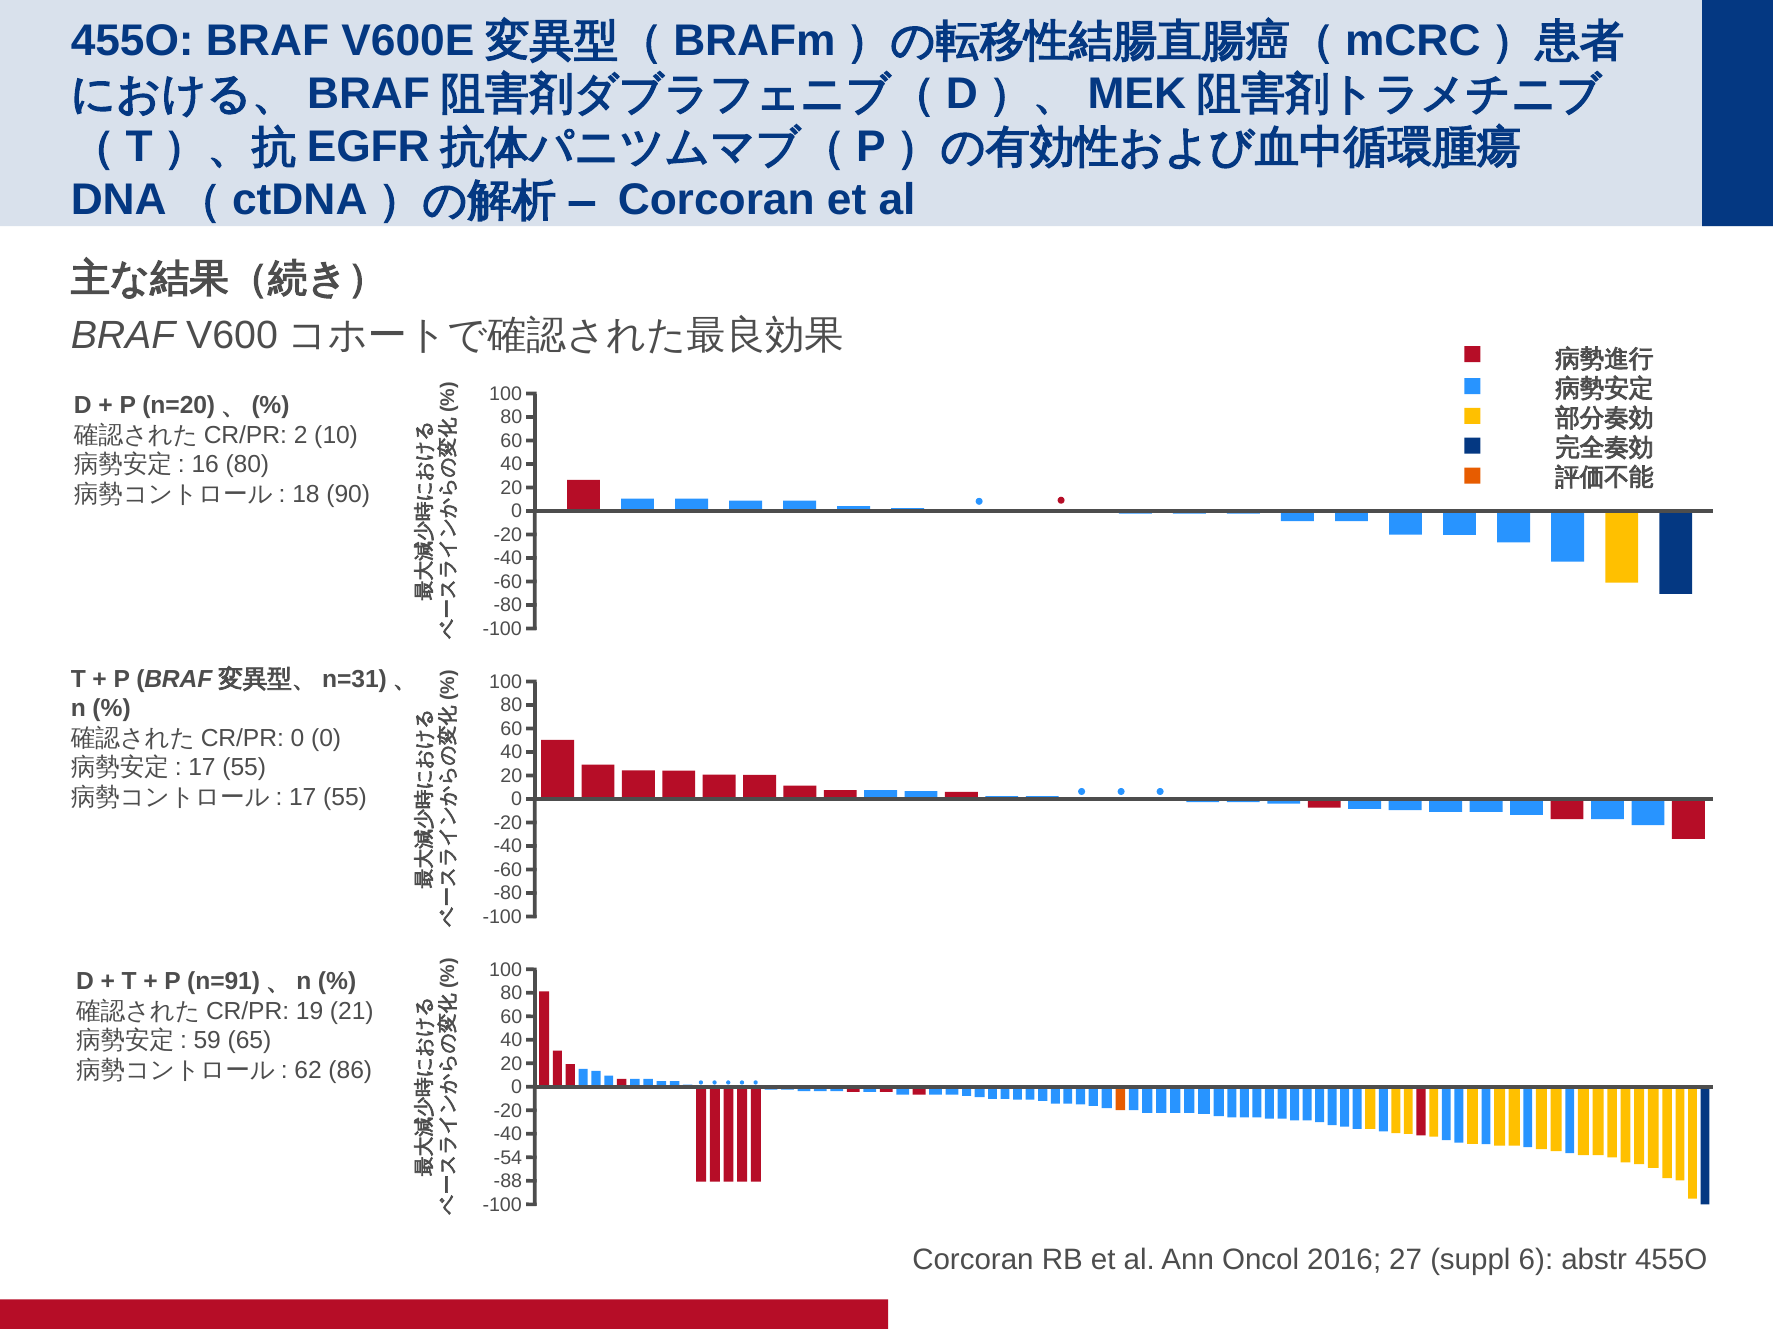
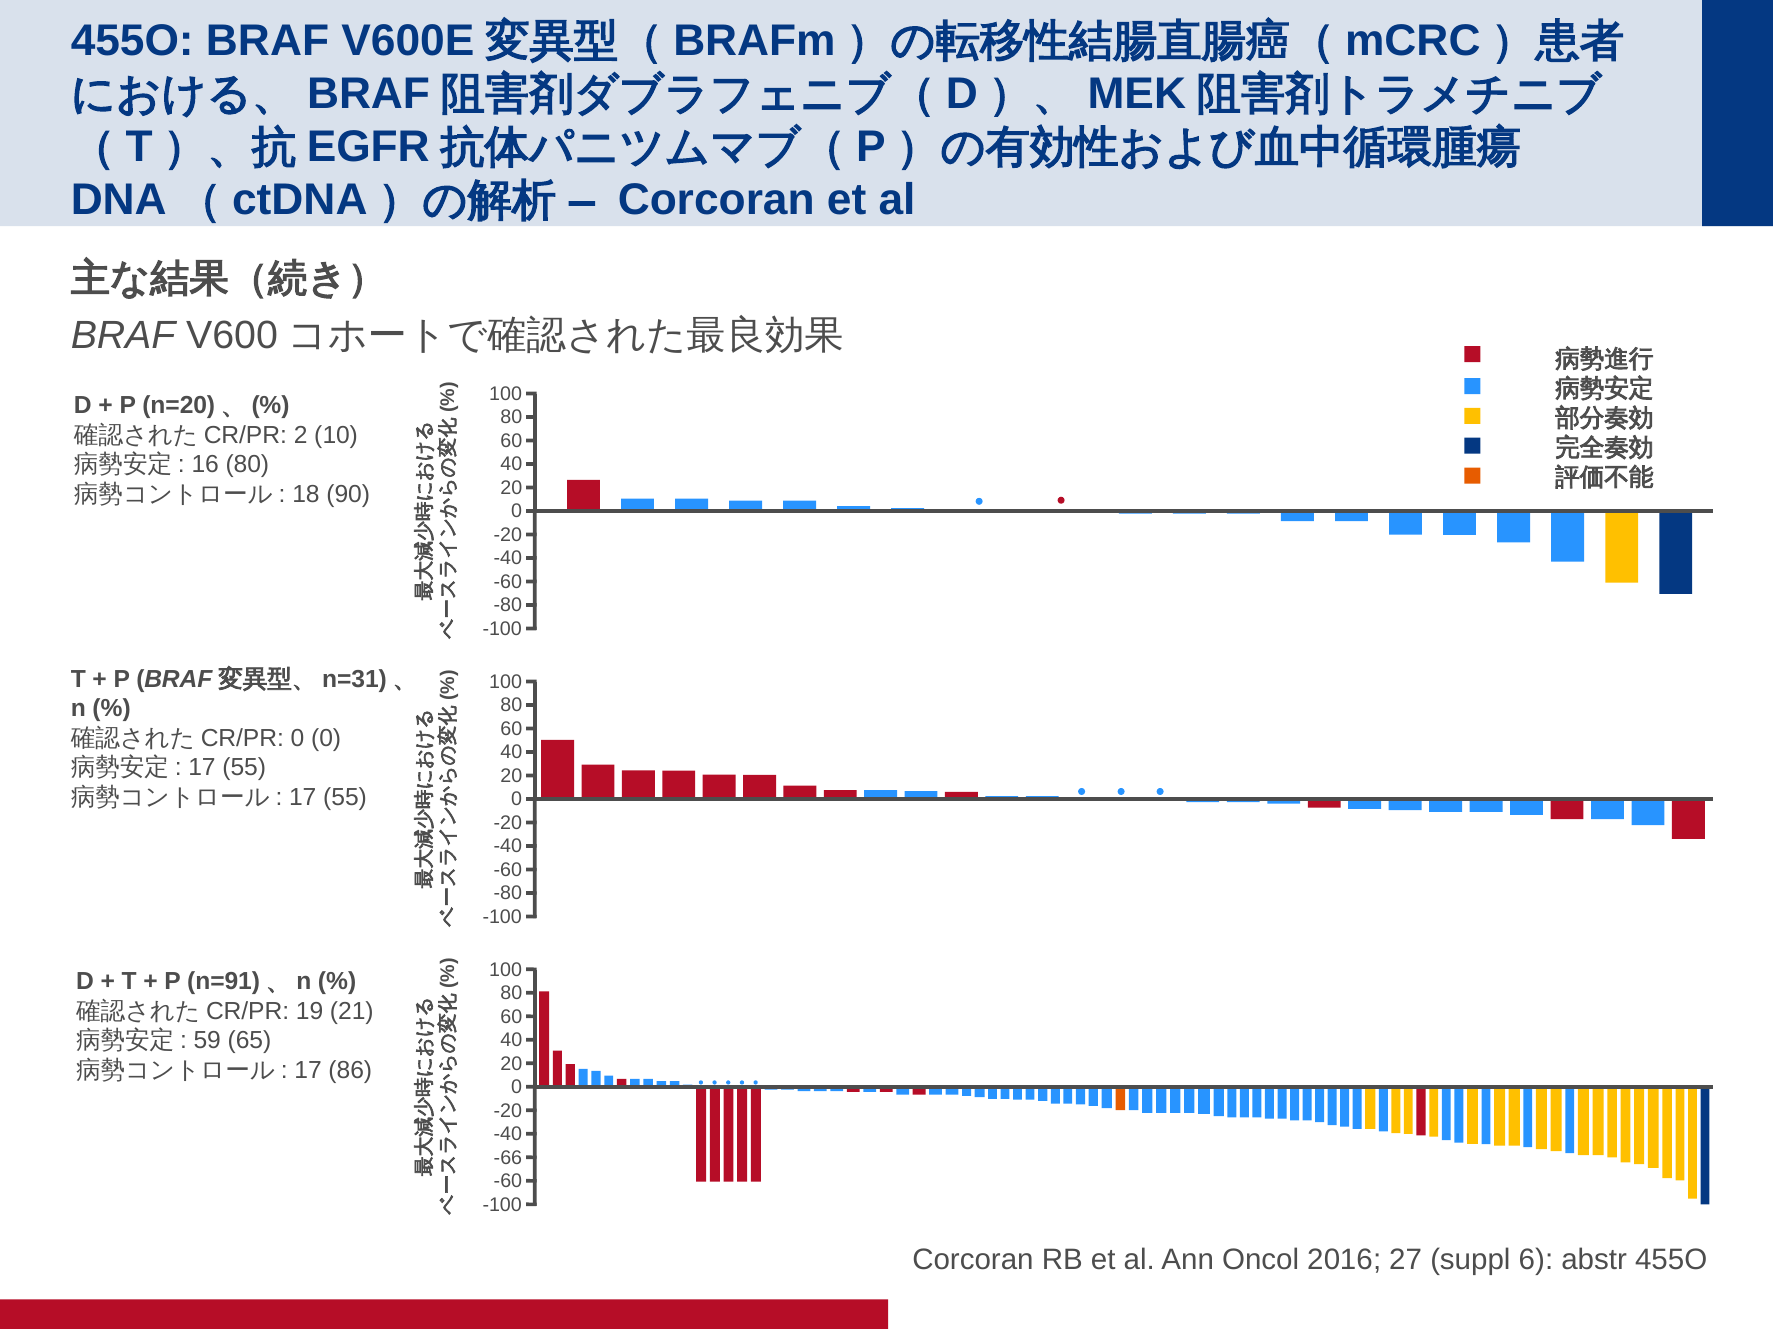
62: 62 -> 17 (308, 1071)
-54: -54 -> -66 (508, 1158)
-88: -88 -> -60 (508, 1182)
